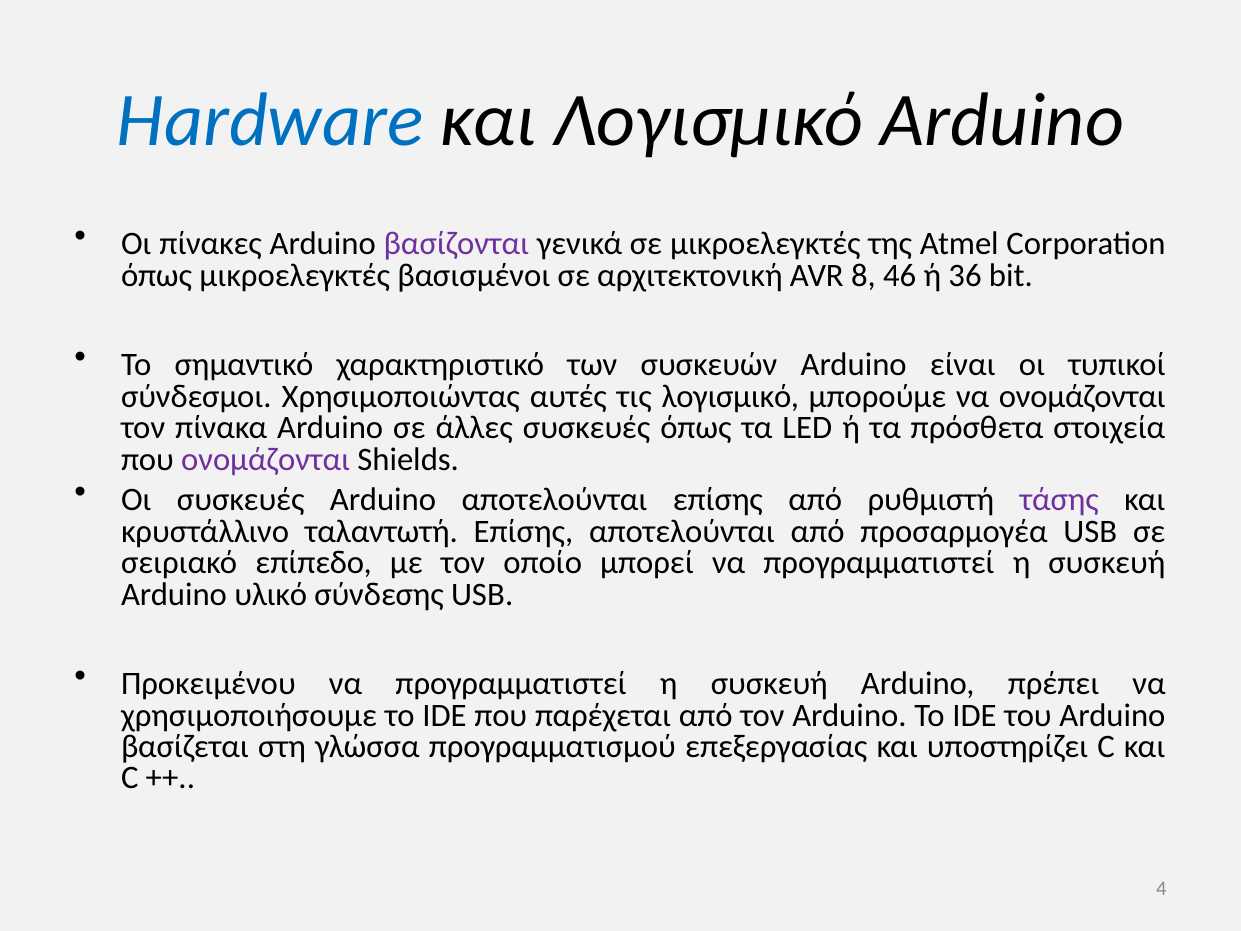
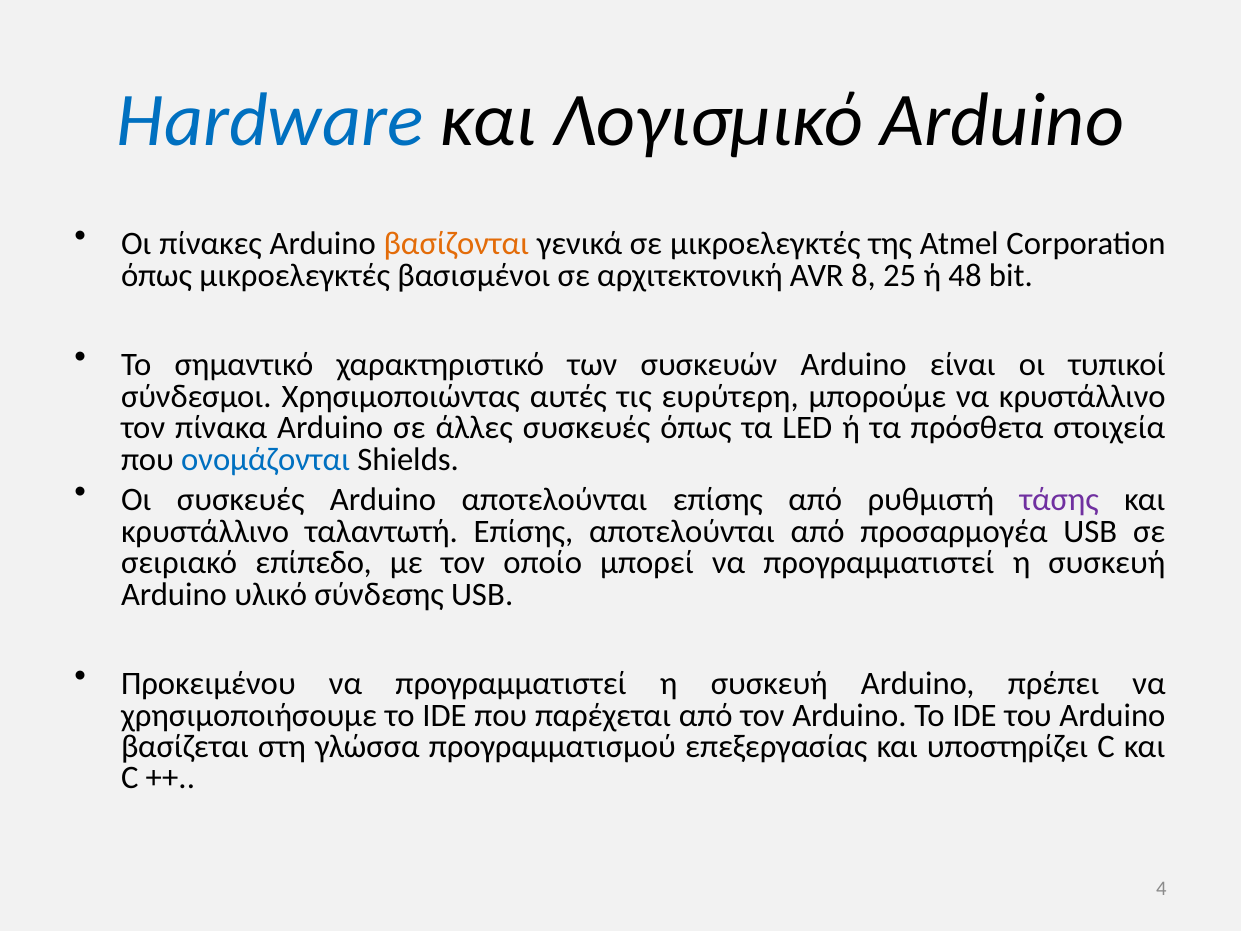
βασίζονται colour: purple -> orange (456, 244)
46: 46 -> 25 (900, 275)
36: 36 -> 48 (965, 275)
τις λογισμικό: λογισμικό -> ευρύτερη (730, 396)
να ονομάζονται: ονομάζονται -> κρυστάλλινο (1082, 396)
ονομάζονται colour: purple -> blue (266, 459)
